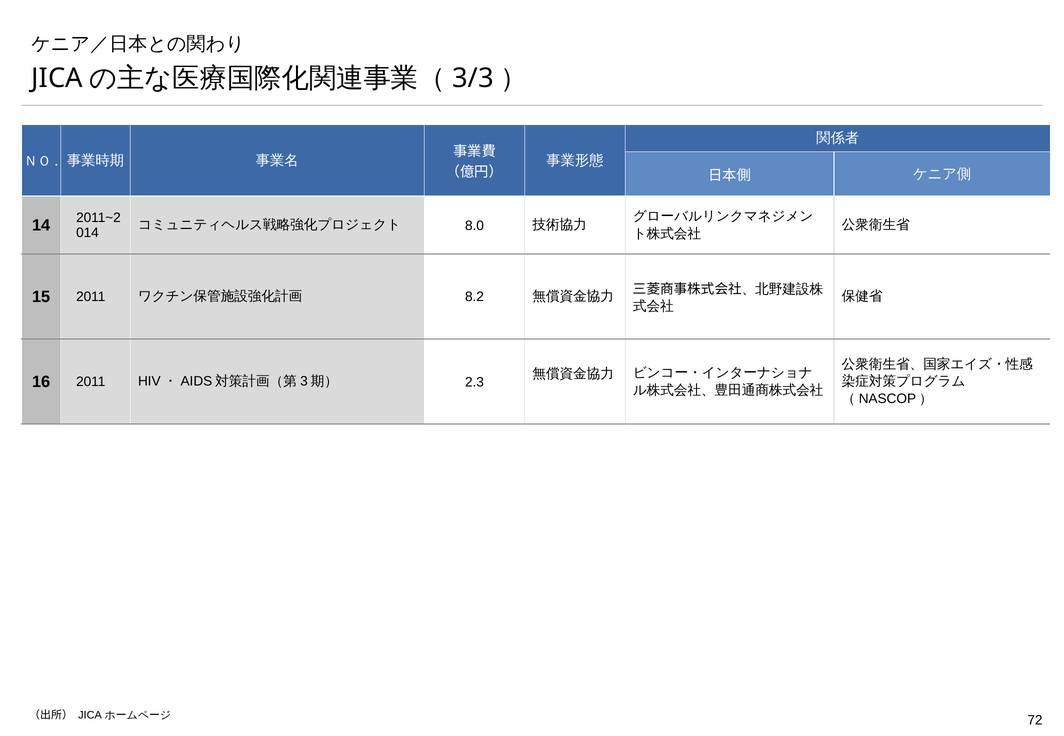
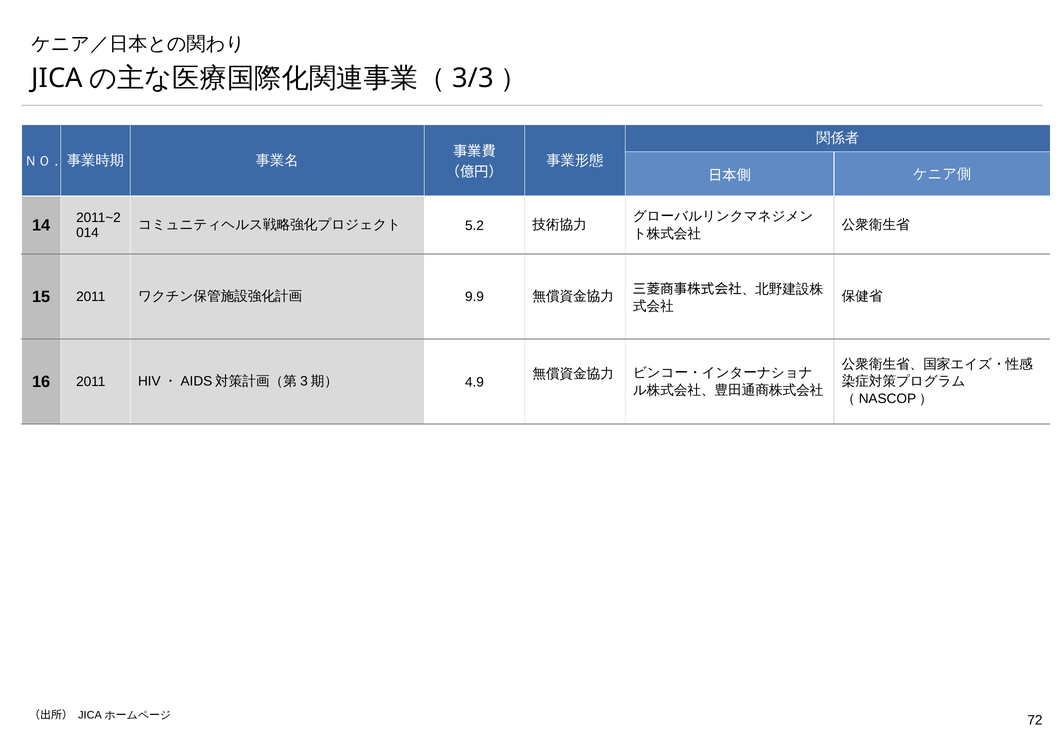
8.0: 8.0 -> 5.2 (474, 226)
8.2: 8.2 -> 9.9 (474, 297)
2.3: 2.3 -> 4.9 (474, 382)
